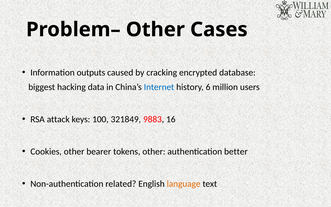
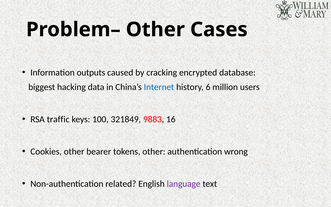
attack: attack -> traffic (58, 119)
better: better -> wrong (236, 151)
language colour: orange -> purple (184, 184)
